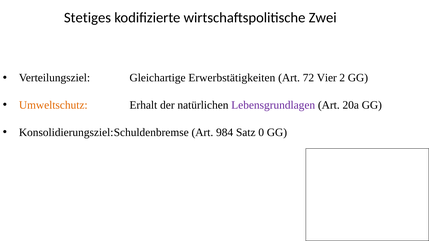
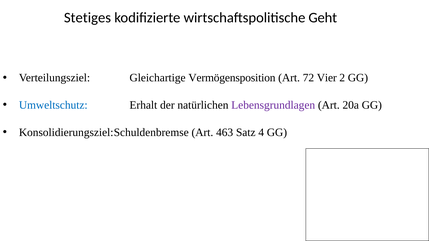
Zwei: Zwei -> Geht (323, 18)
Erwerbstätigkeiten: Erwerbstätigkeiten -> Vermögensposition (232, 78)
Umweltschutz colour: orange -> blue (53, 105)
984: 984 -> 463 (225, 132)
0: 0 -> 4 (261, 132)
